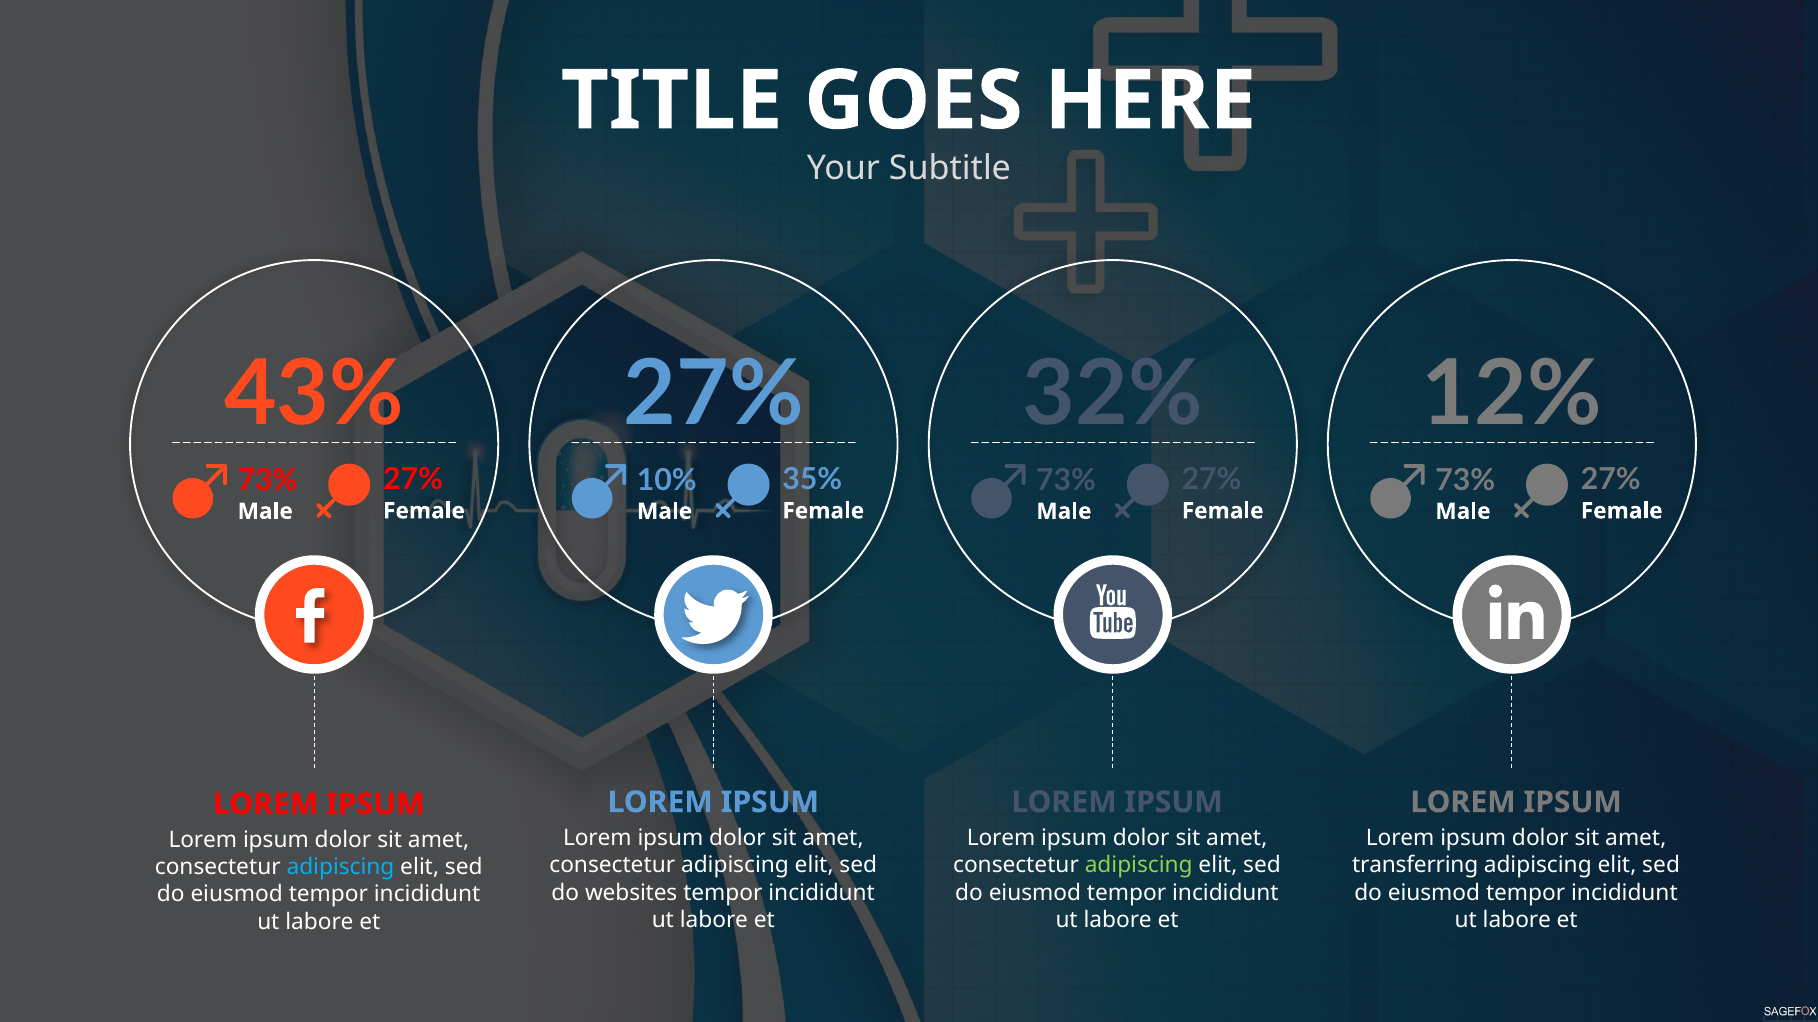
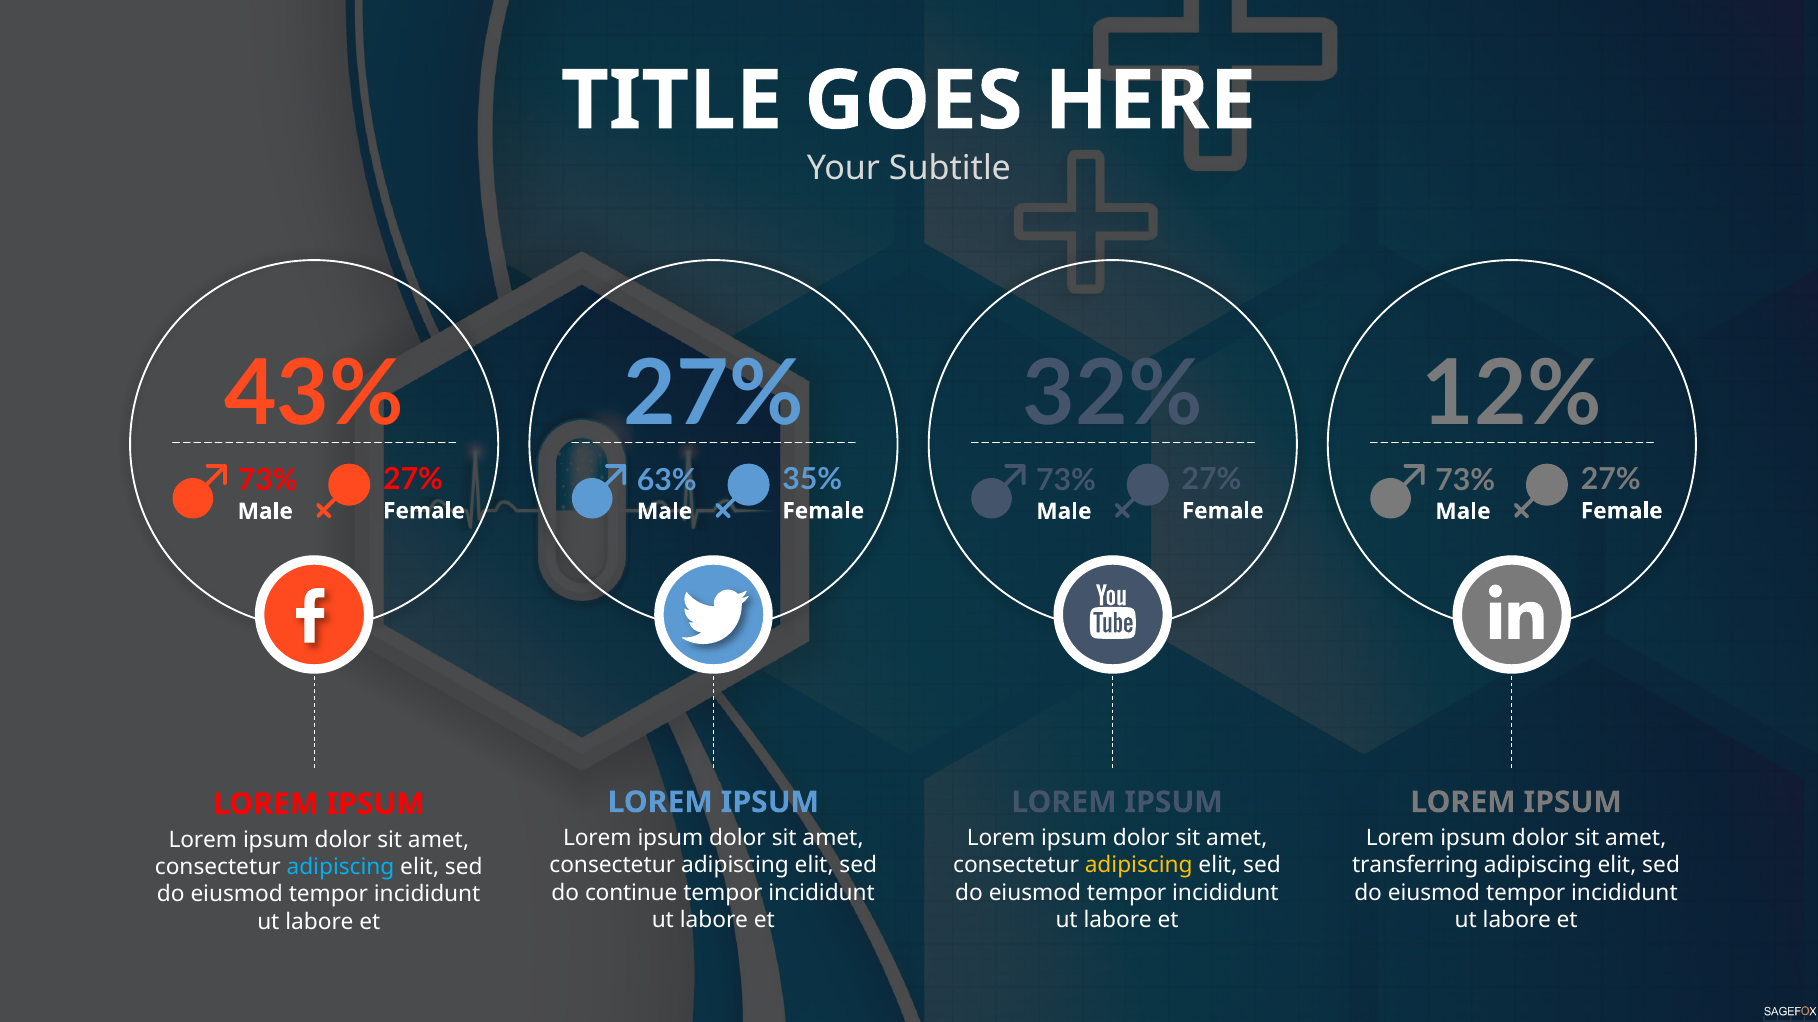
10%: 10% -> 63% (667, 480)
adipiscing colour: light green -> yellow (1139, 866)
websites: websites -> continue (631, 893)
